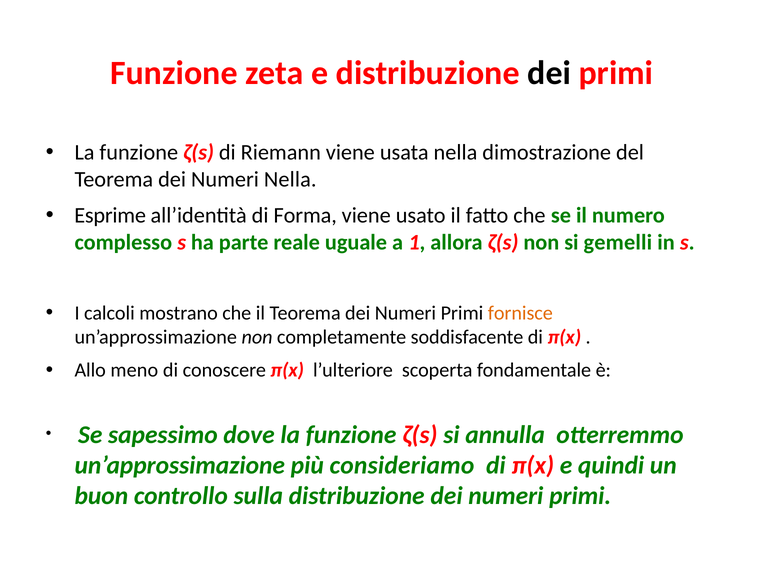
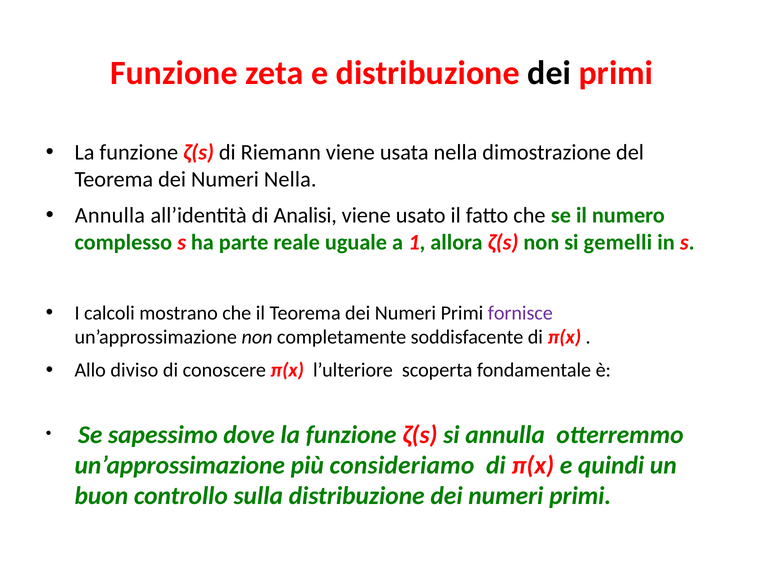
Esprime: Esprime -> Annulla (110, 216)
Forma: Forma -> Analisi (305, 216)
fornisce colour: orange -> purple (520, 313)
meno: meno -> diviso (134, 370)
